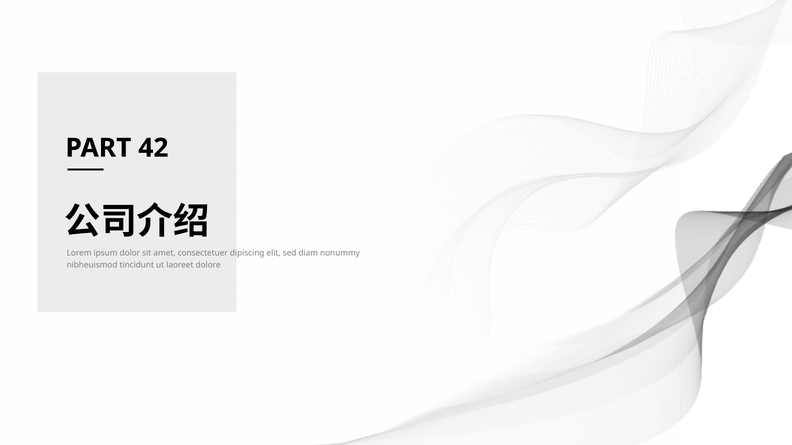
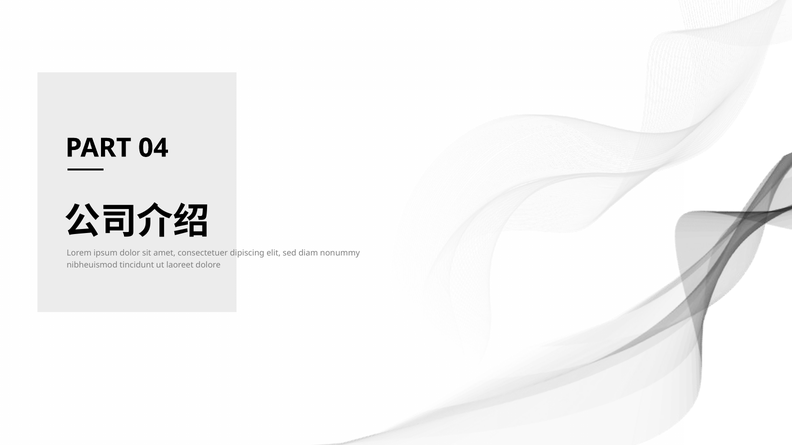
42: 42 -> 04 (153, 148)
